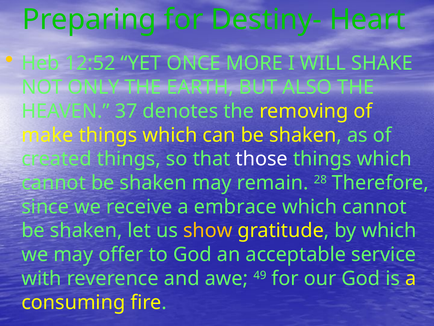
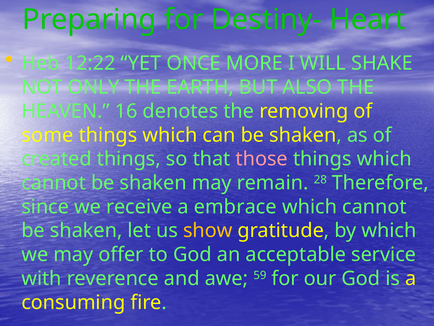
12:52: 12:52 -> 12:22 (90, 63)
37: 37 -> 16 (126, 111)
make: make -> some (47, 135)
those colour: white -> pink (262, 159)
49: 49 -> 59 (260, 275)
